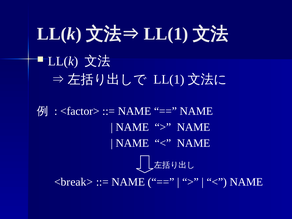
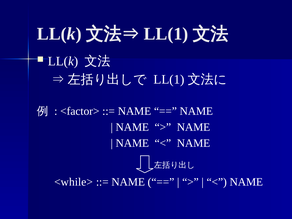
<break>: <break> -> <while> (74, 182)
